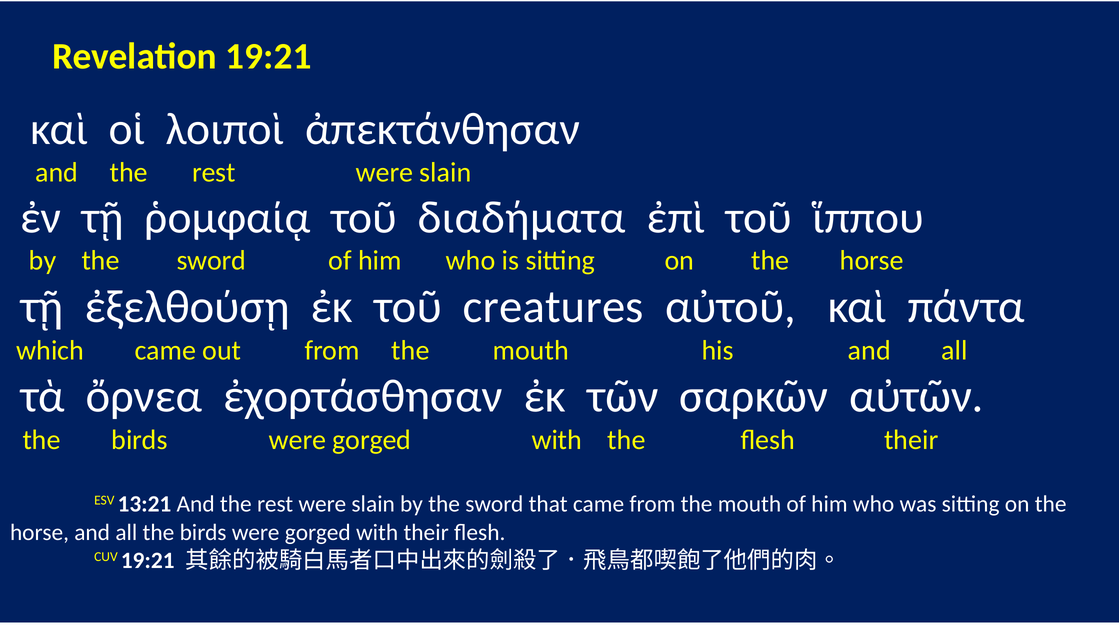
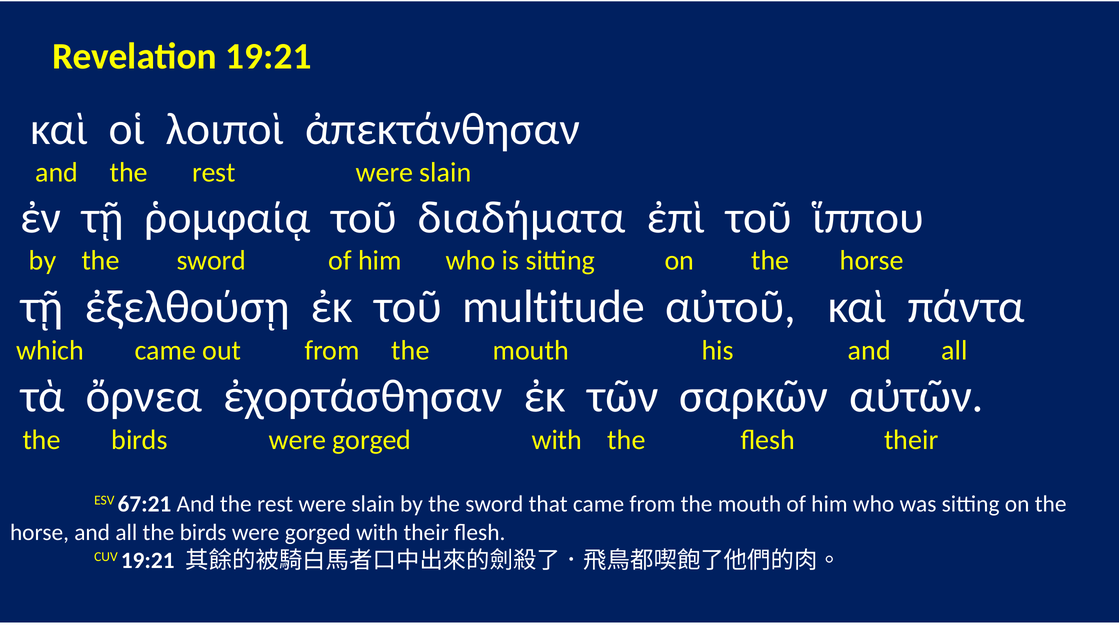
creatures: creatures -> multitude (554, 307)
13:21: 13:21 -> 67:21 (144, 504)
